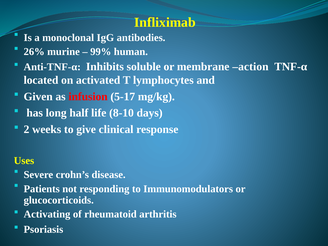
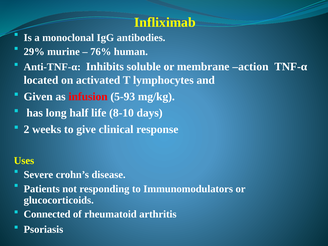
26%: 26% -> 29% (34, 52)
99%: 99% -> 76% (101, 52)
5-17: 5-17 -> 5-93 (123, 97)
Activating: Activating -> Connected (47, 214)
